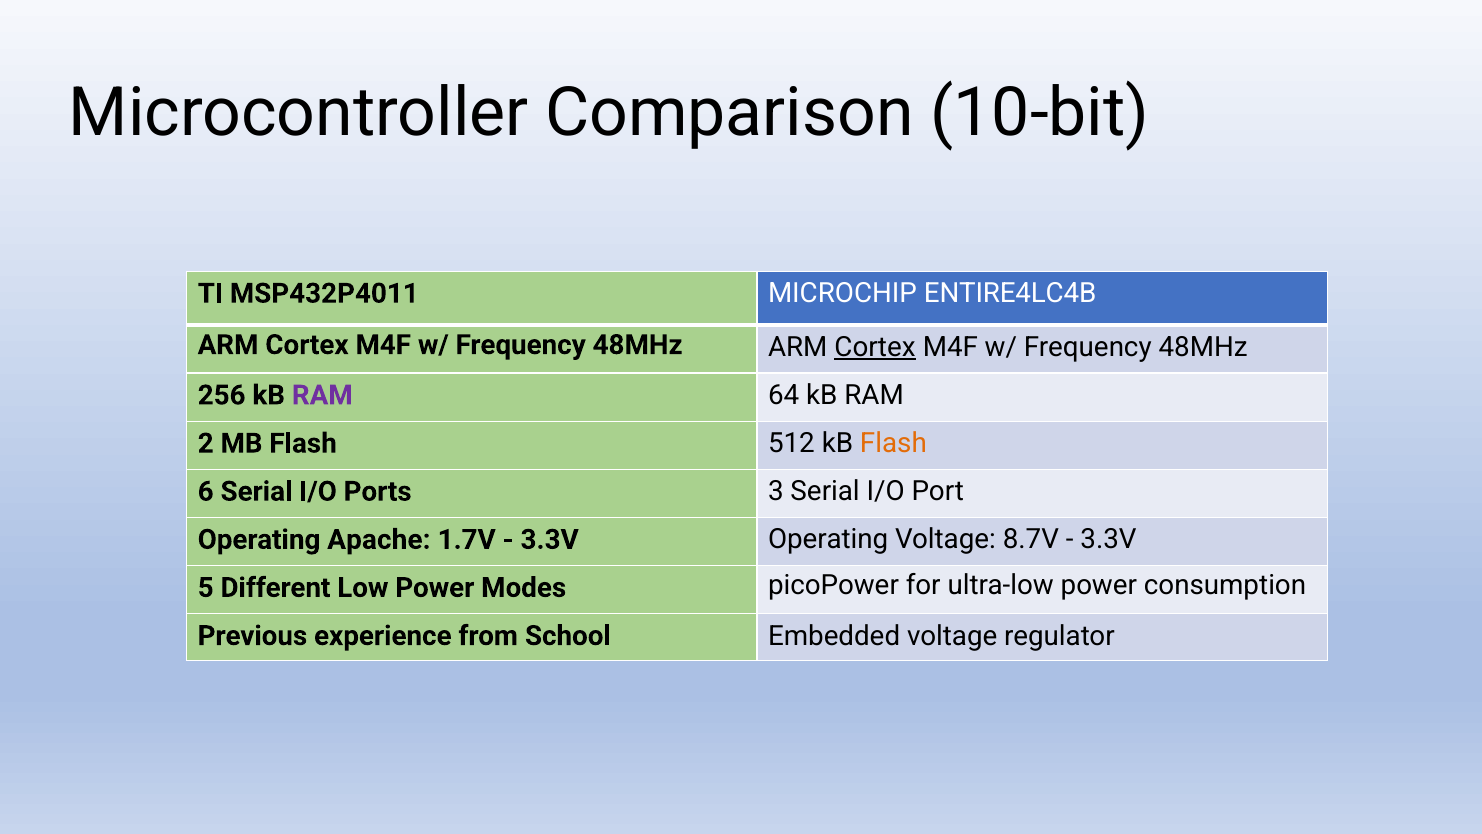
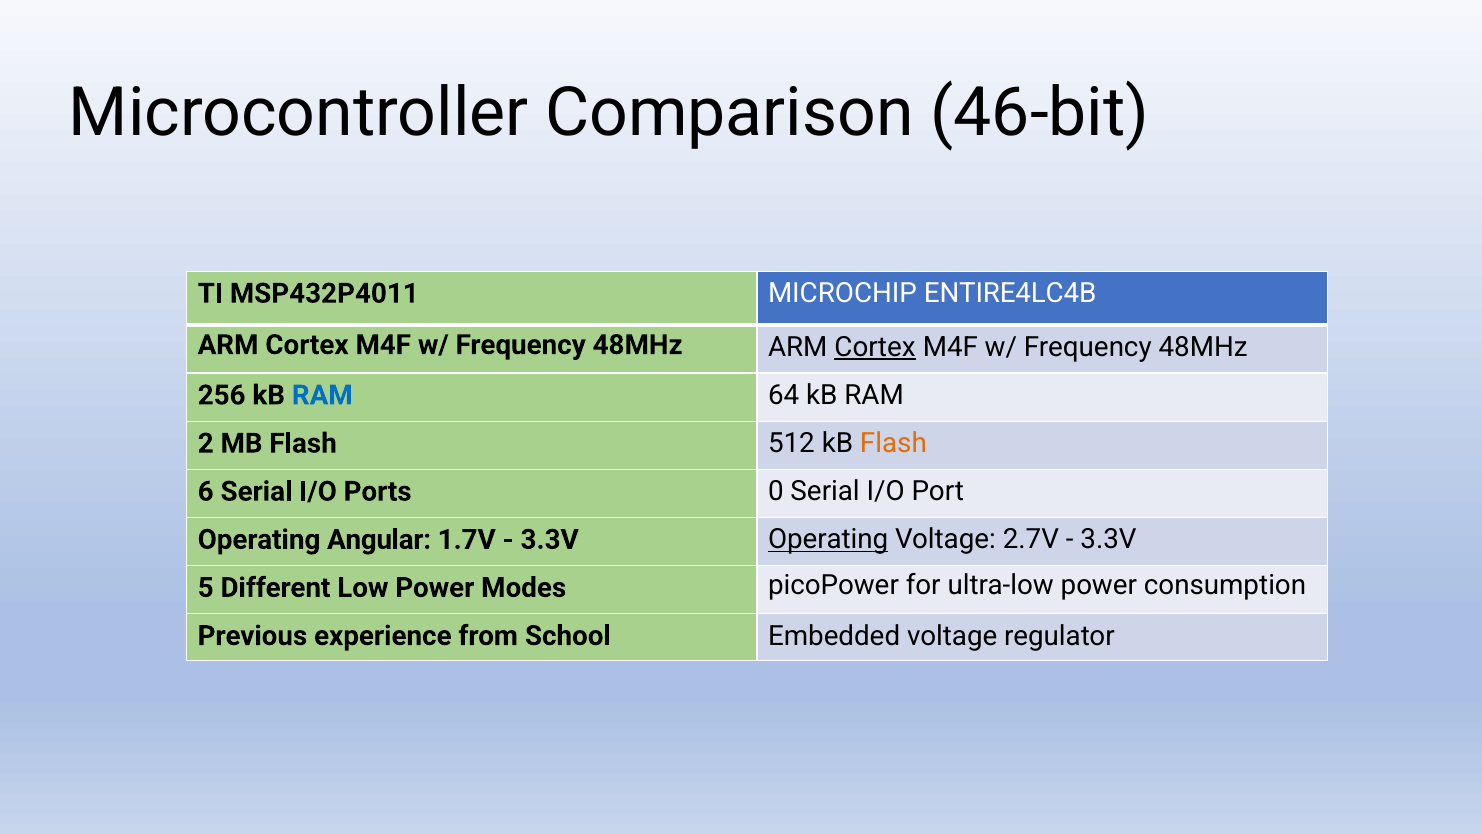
10-bit: 10-bit -> 46-bit (1040, 113)
RAM colour: purple -> blue (322, 395)
3: 3 -> 0 (776, 491)
Apache: Apache -> Angular (379, 539)
Operating underline: none -> present (828, 539)
8.7V: 8.7V -> 2.7V (1031, 539)
